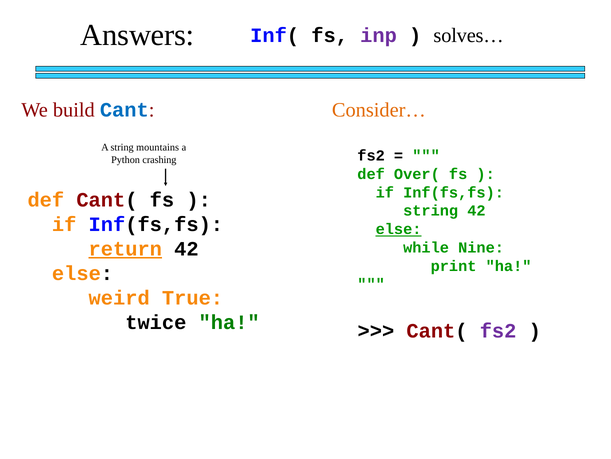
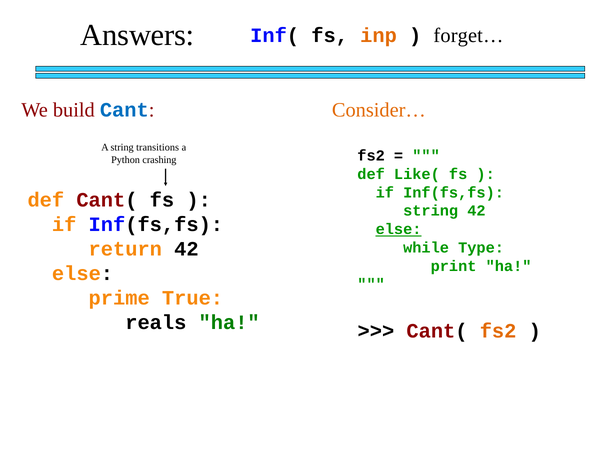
inp colour: purple -> orange (379, 35)
solves…: solves… -> forget… (468, 35)
mountains: mountains -> transitions (158, 147)
Over(: Over( -> Like( (417, 174)
return underline: present -> none (125, 249)
Nine: Nine -> Type (481, 247)
weird: weird -> prime (119, 297)
twice: twice -> reals (156, 322)
fs2 colour: purple -> orange (498, 331)
